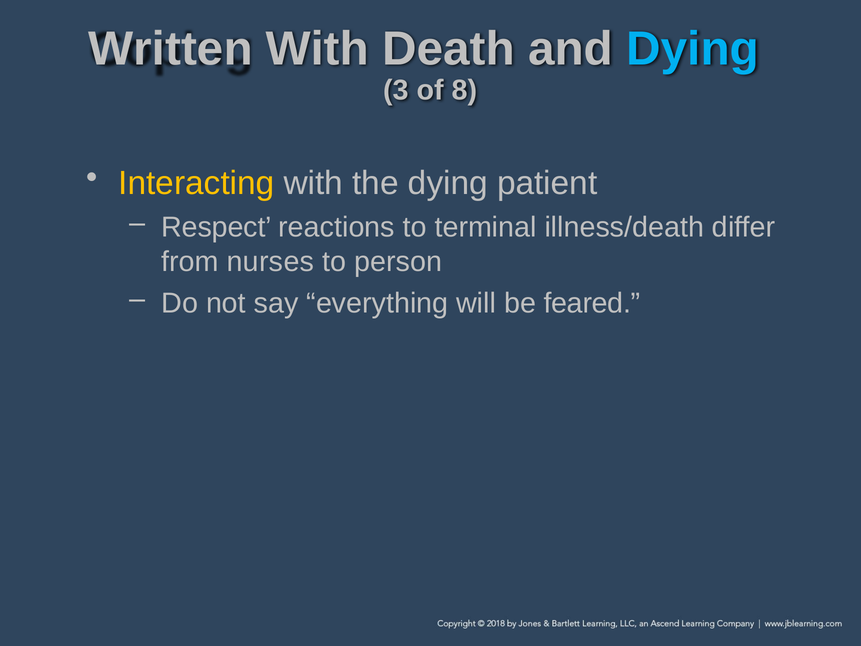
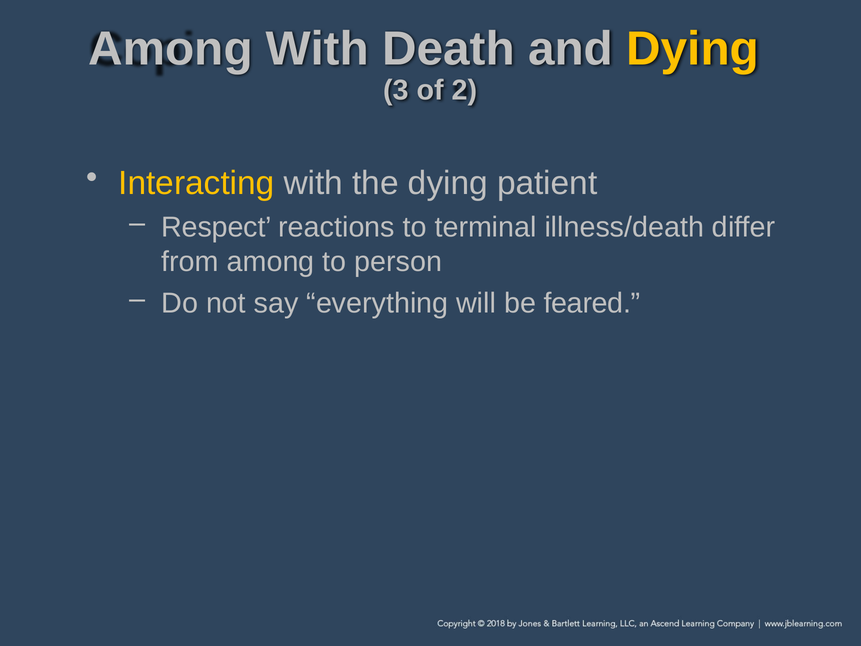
Written: Written -> Among (171, 49)
Dying colour: light blue -> yellow (693, 49)
8: 8 -> 2 (465, 90)
from nurses: nurses -> among (271, 262)
